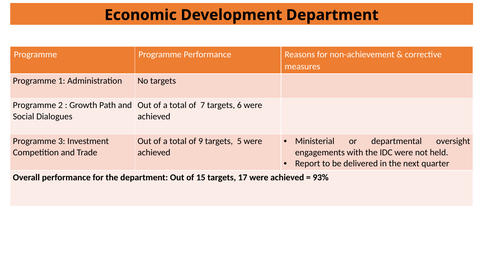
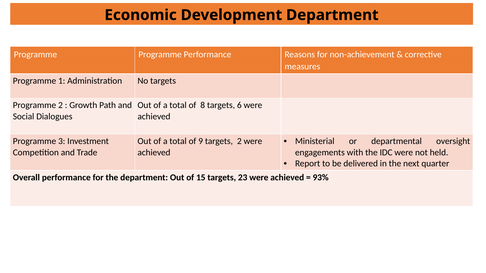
7: 7 -> 8 (203, 105)
targets 5: 5 -> 2 (239, 141)
17: 17 -> 23 (243, 178)
